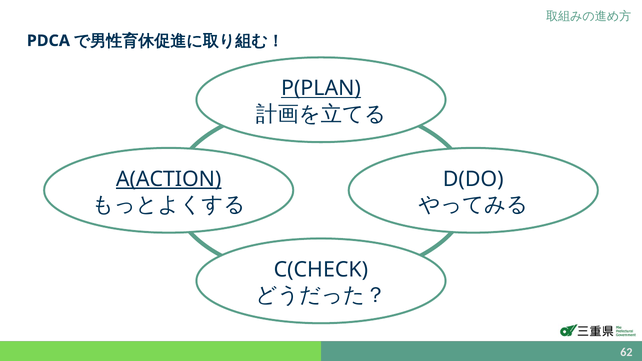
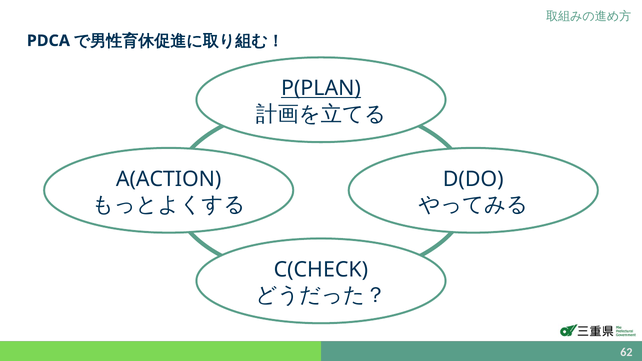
A(ACTION underline: present -> none (169, 179)
